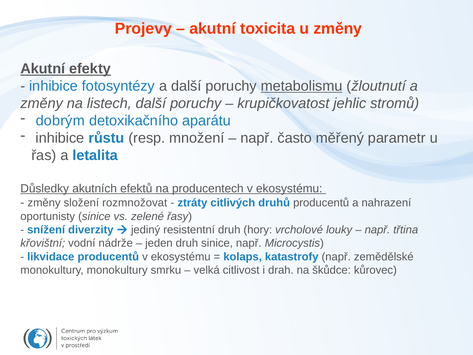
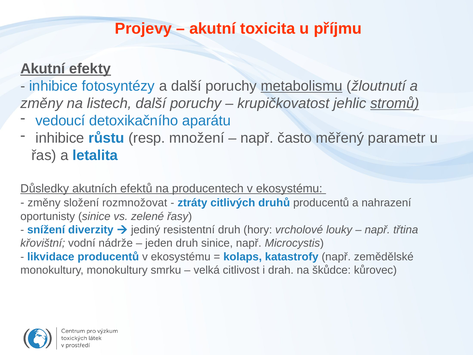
u změny: změny -> příjmu (338, 29)
stromů underline: none -> present (395, 103)
dobrým: dobrým -> vedoucí (60, 121)
